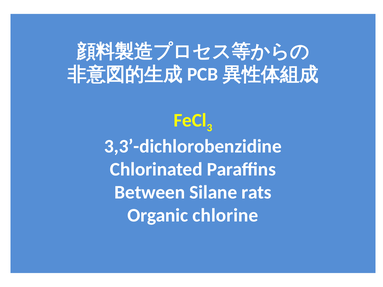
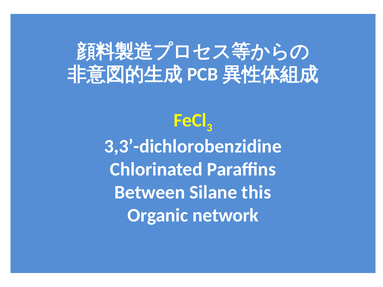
rats: rats -> this (256, 192)
chlorine: chlorine -> network (226, 215)
